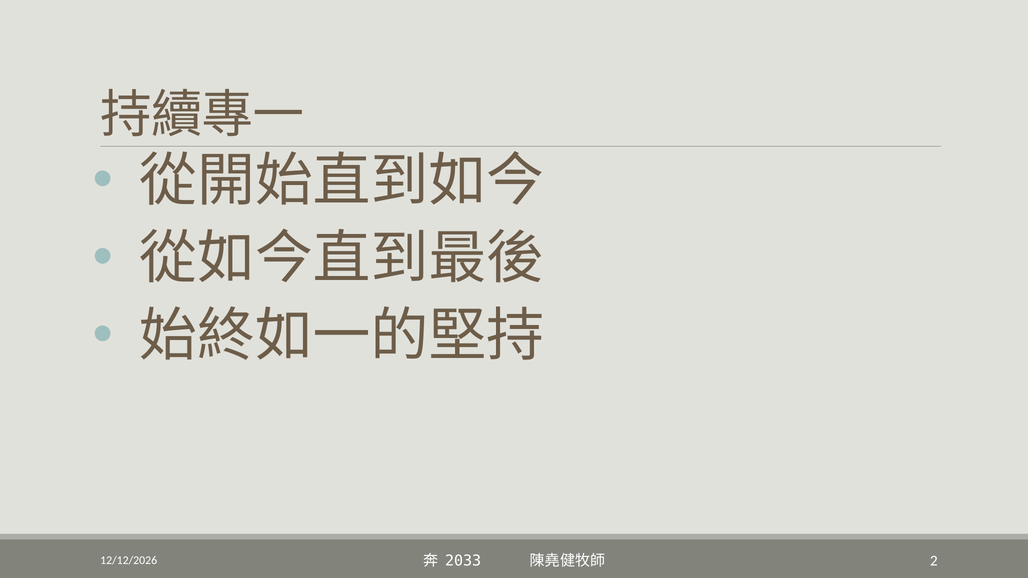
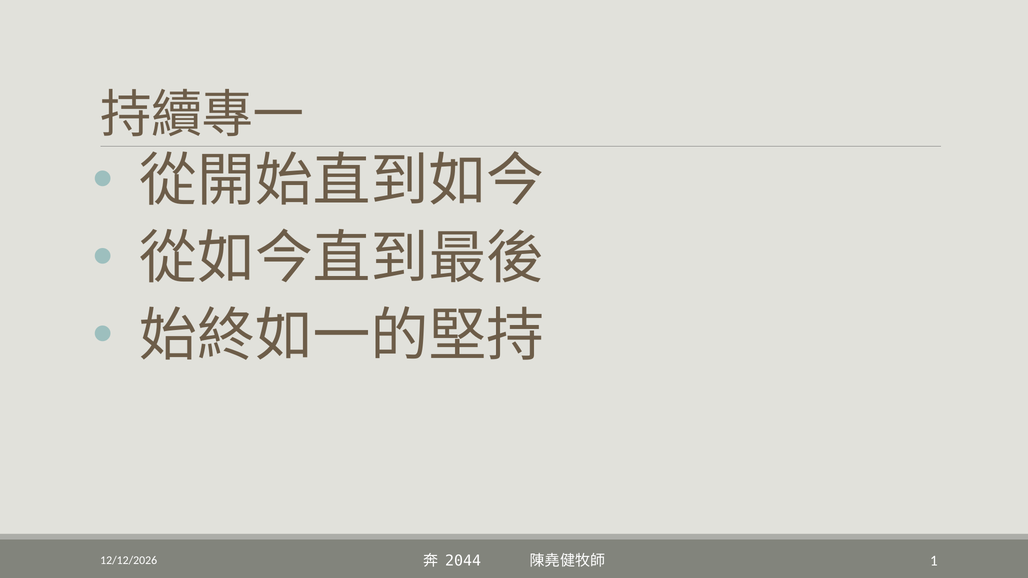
2033: 2033 -> 2044 (463, 561)
2: 2 -> 1 (934, 561)
